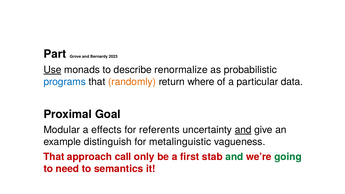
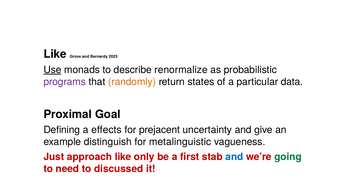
Part: Part -> Like (55, 54)
programs colour: blue -> purple (65, 82)
where: where -> states (201, 82)
Modular: Modular -> Defining (62, 130)
referents: referents -> prejacent (159, 130)
and underline: present -> none (243, 130)
That: That -> Just (54, 157)
approach call: call -> like (123, 157)
and colour: green -> blue (234, 157)
semantics: semantics -> discussed (119, 169)
